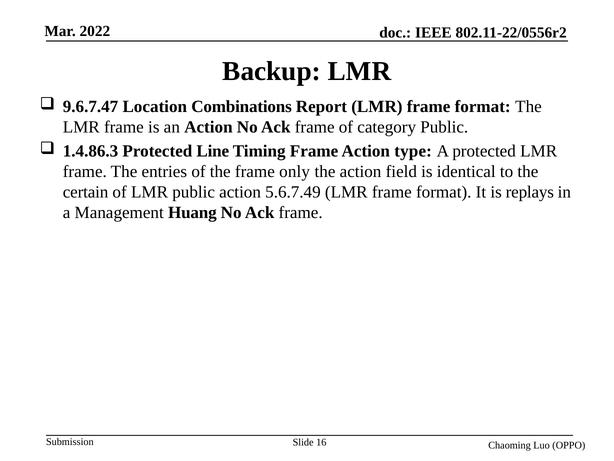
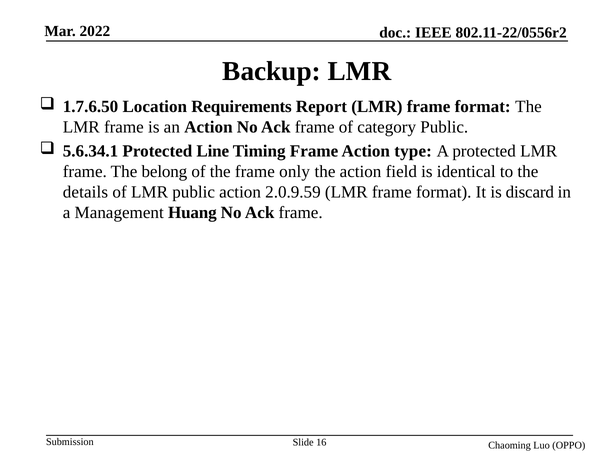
9.6.7.47: 9.6.7.47 -> 1.7.6.50 (91, 107)
Combinations: Combinations -> Requirements (242, 107)
1.4.86.3: 1.4.86.3 -> 5.6.34.1 (91, 151)
entries: entries -> belong (164, 171)
certain: certain -> details (85, 192)
5.6.7.49: 5.6.7.49 -> 2.0.9.59 (293, 192)
replays: replays -> discard (530, 192)
